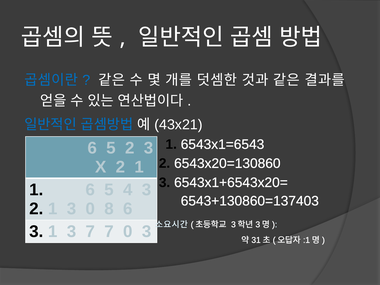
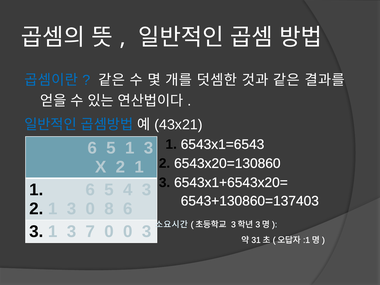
5 2: 2 -> 1 (130, 148)
7 7: 7 -> 0 (109, 232)
